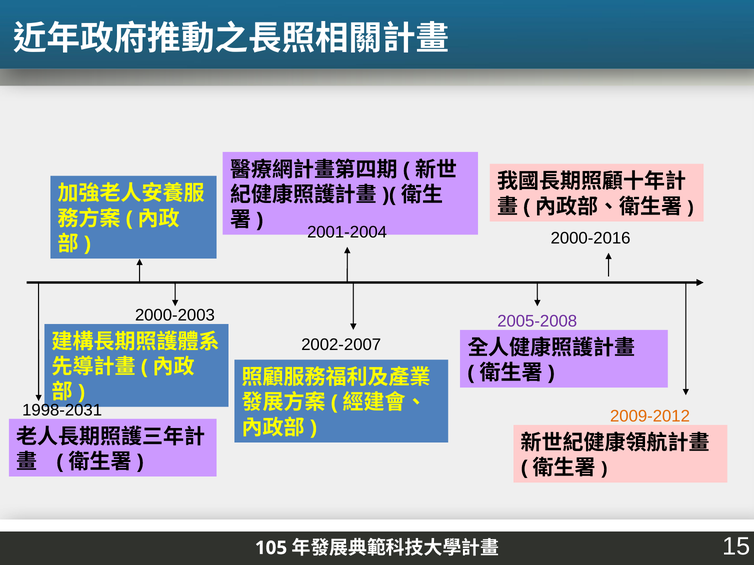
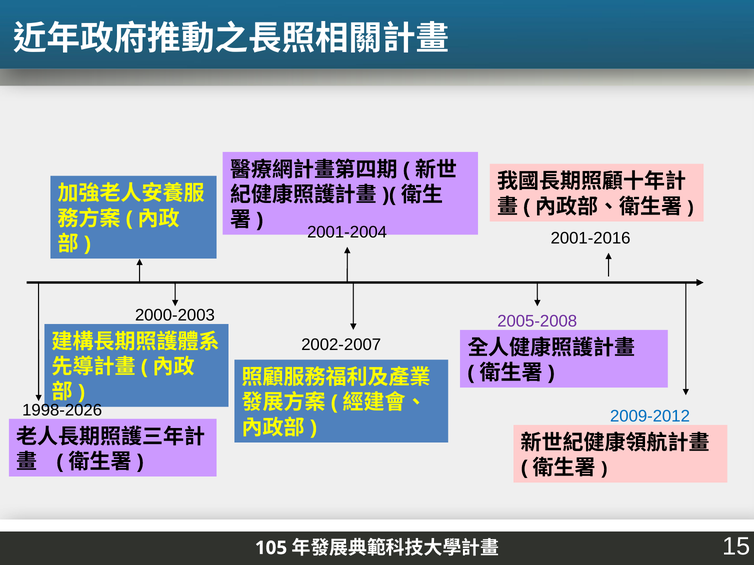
2000-2016: 2000-2016 -> 2001-2016 (591, 238)
1998-2031: 1998-2031 -> 1998-2026 (62, 411)
2009-2012 colour: orange -> blue (650, 416)
